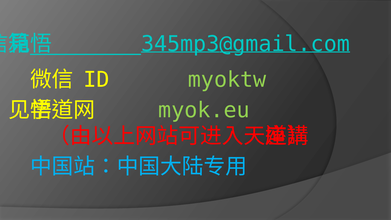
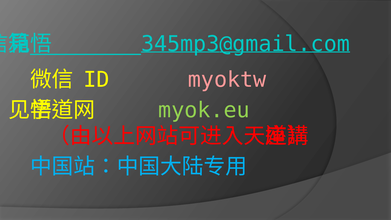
myoktw colour: light green -> pink (227, 80)
